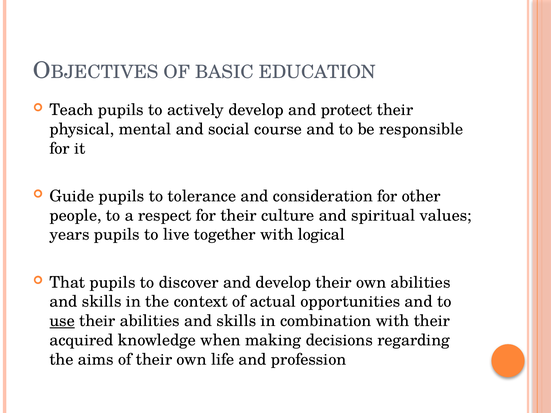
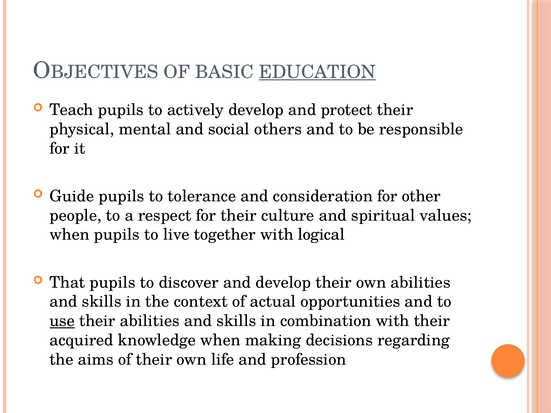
EDUCATION underline: none -> present (317, 72)
course: course -> others (278, 129)
years: years -> when (70, 235)
